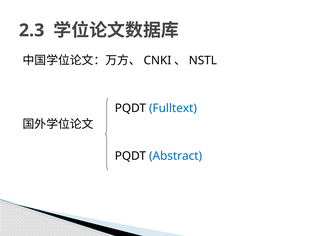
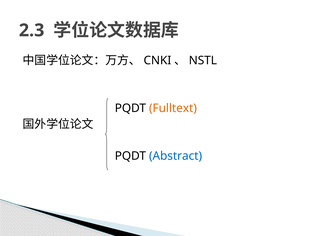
Fulltext colour: blue -> orange (173, 108)
